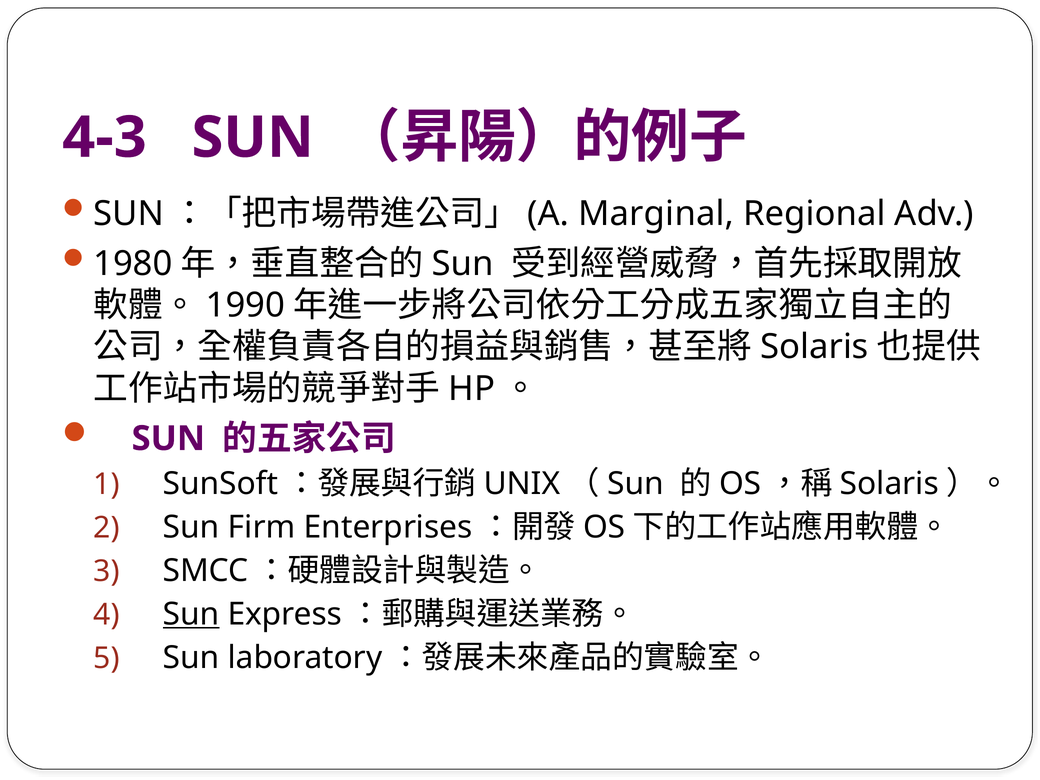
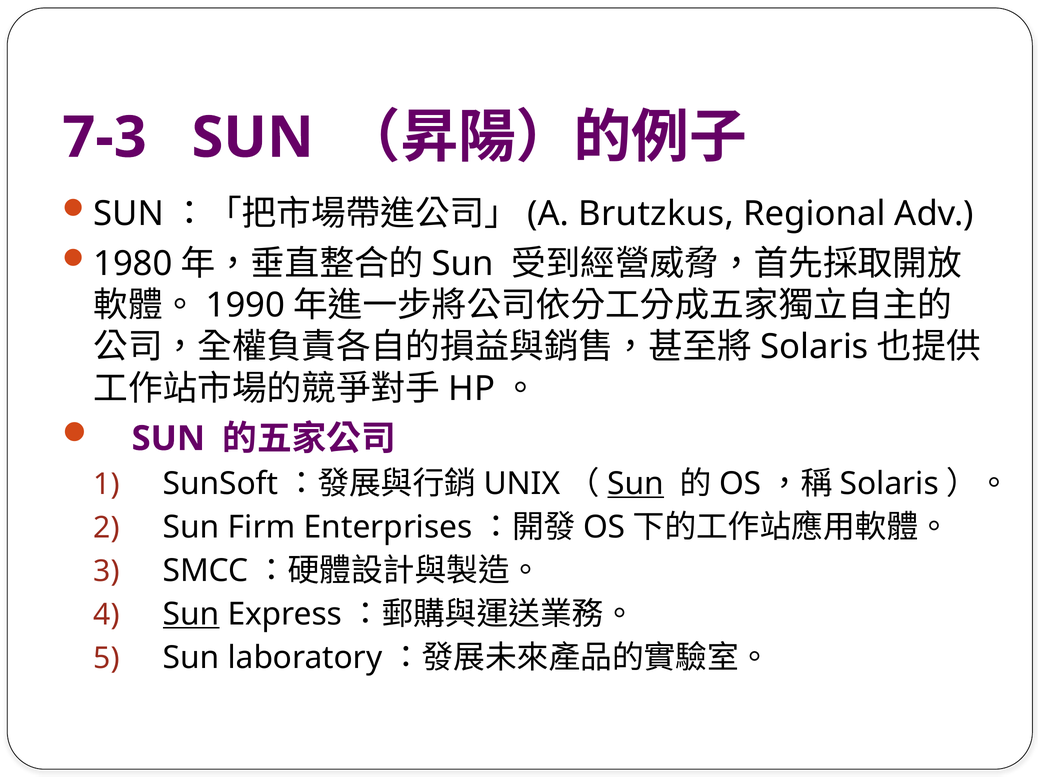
4-3: 4-3 -> 7-3 (104, 138)
Marginal: Marginal -> Brutzkus (656, 214)
Sun underline: none -> present (636, 484)
